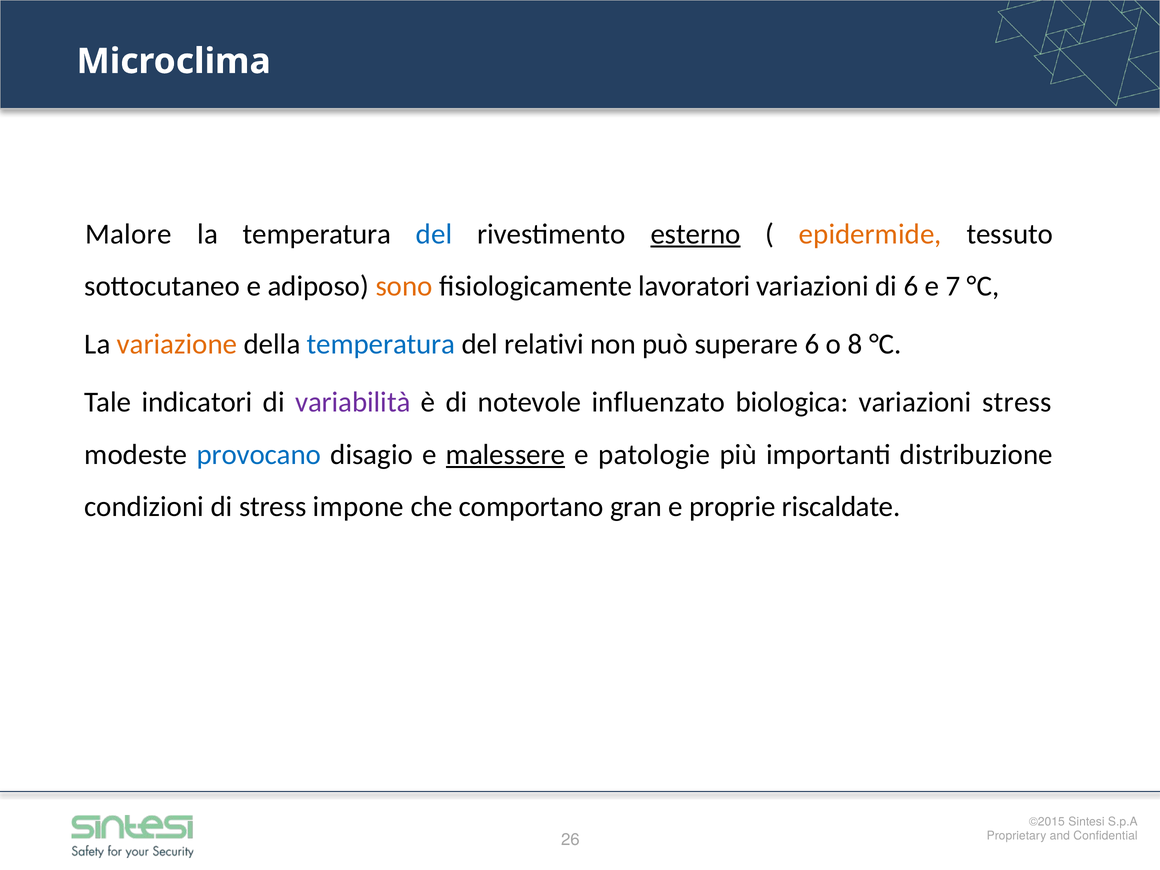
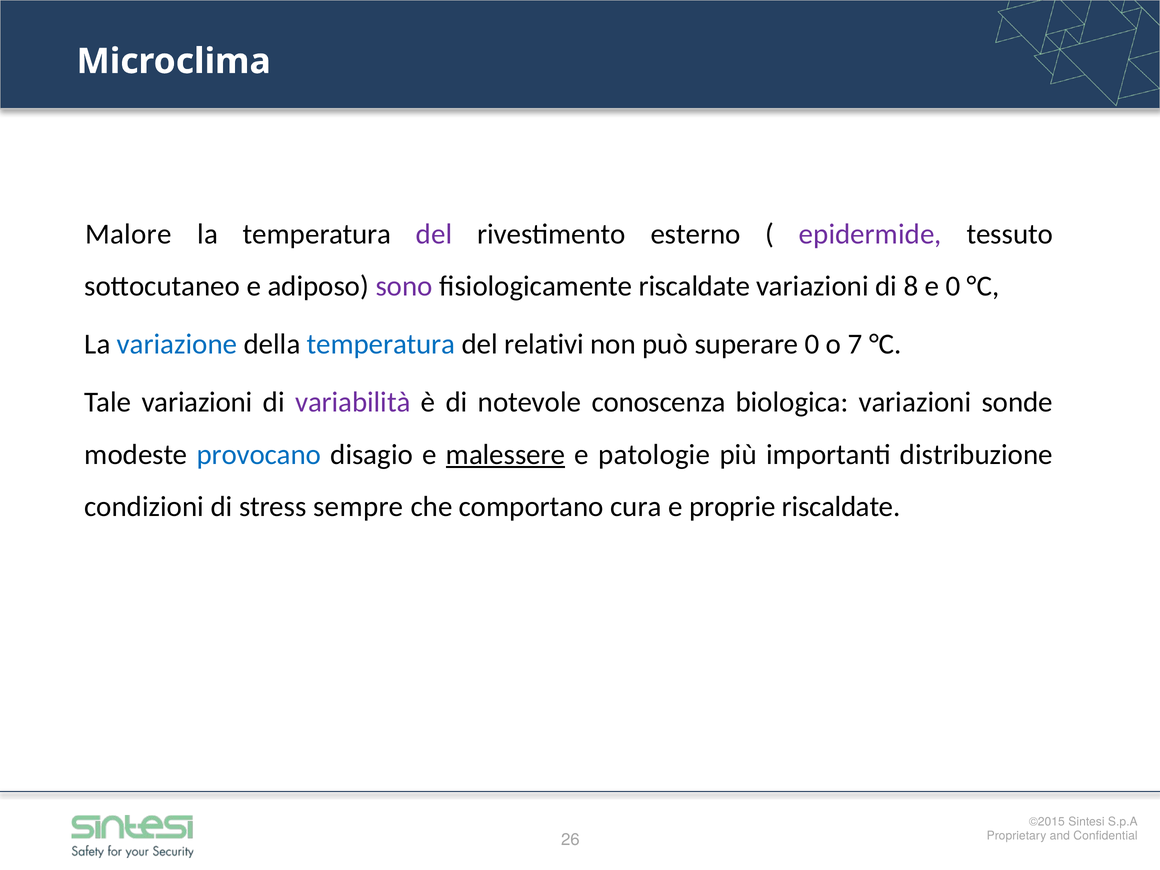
del colour: blue -> purple (434, 234)
esterno underline: present -> none (695, 234)
epidermide colour: orange -> purple (870, 234)
sono colour: orange -> purple (404, 286)
fisiologicamente lavoratori: lavoratori -> riscaldate (694, 286)
di 6: 6 -> 8 (911, 286)
e 7: 7 -> 0 (953, 286)
variazione colour: orange -> blue (177, 344)
superare 6: 6 -> 0 (812, 344)
8: 8 -> 7 (855, 344)
Tale indicatori: indicatori -> variazioni (197, 402)
influenzato: influenzato -> conoscenza (659, 402)
variazioni stress: stress -> sonde (1017, 402)
impone: impone -> sempre (358, 507)
gran: gran -> cura (636, 507)
